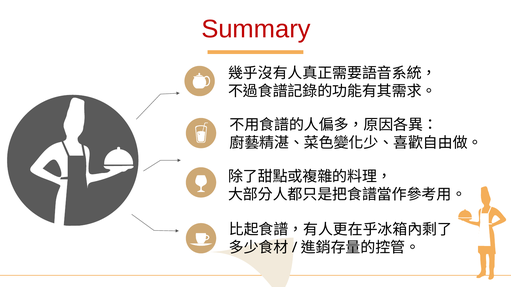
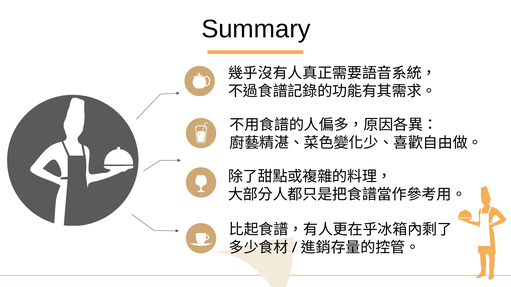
Summary colour: red -> black (256, 29)
